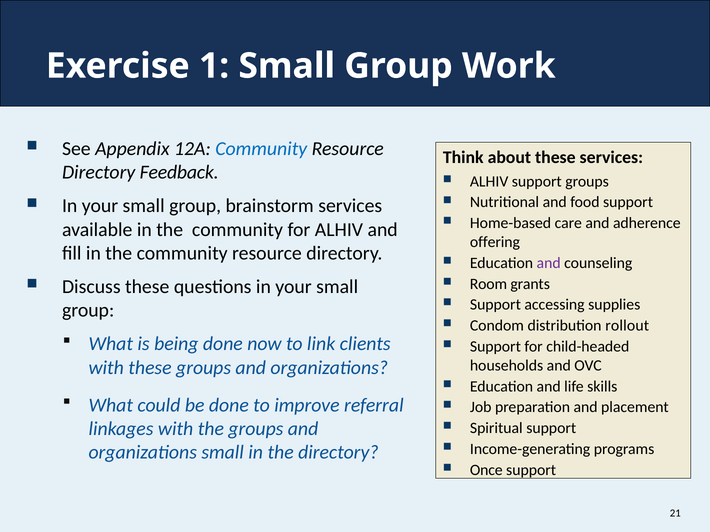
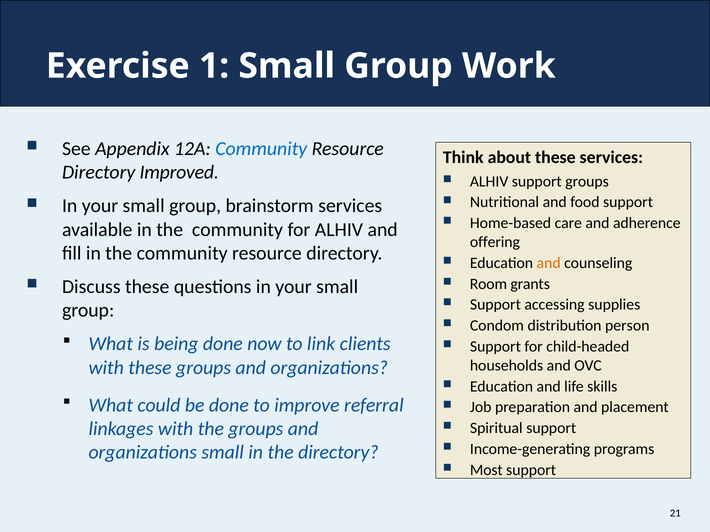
Feedback: Feedback -> Improved (179, 173)
and colour: purple -> orange (549, 263)
rollout: rollout -> person (627, 326)
Once: Once -> Most (486, 470)
